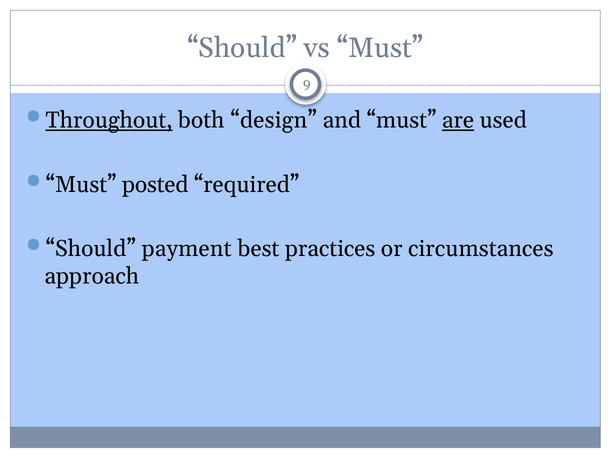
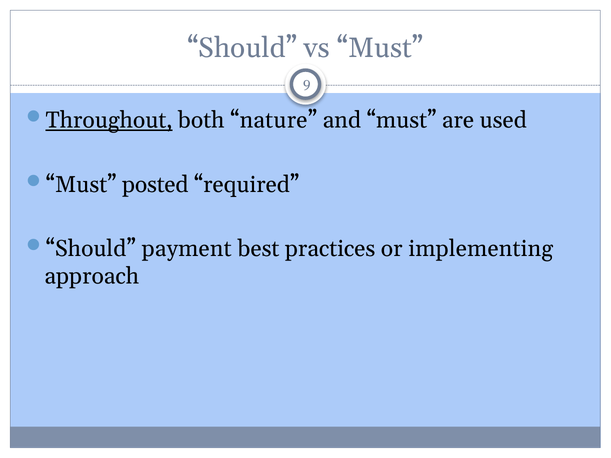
design: design -> nature (274, 120)
are underline: present -> none (458, 120)
circumstances: circumstances -> implementing (481, 249)
